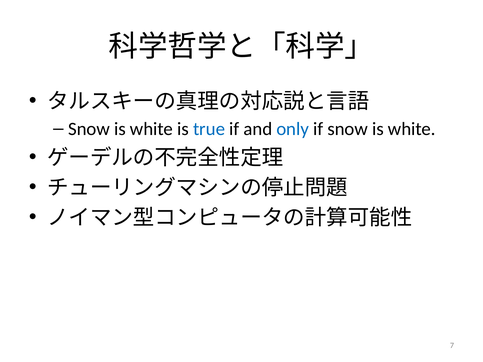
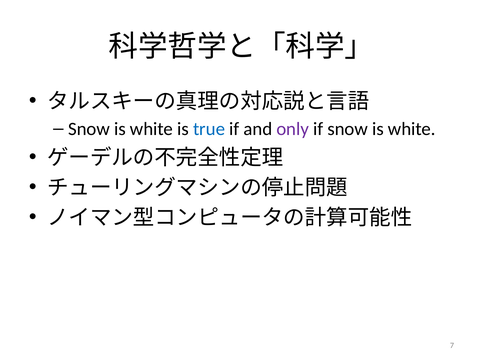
only colour: blue -> purple (293, 129)
